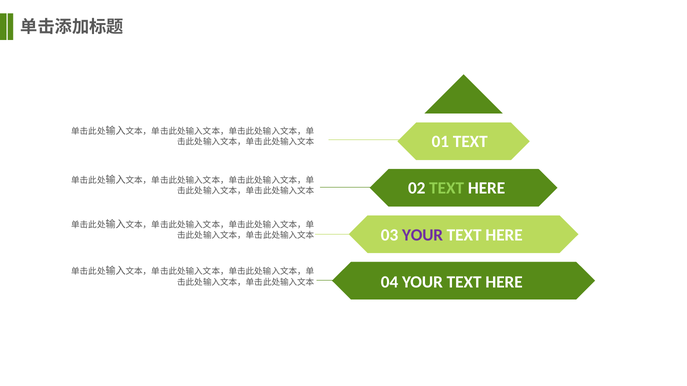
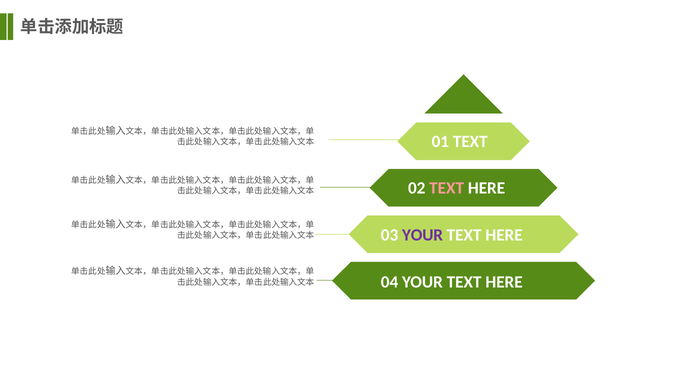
TEXT colour: light green -> pink (447, 188)
